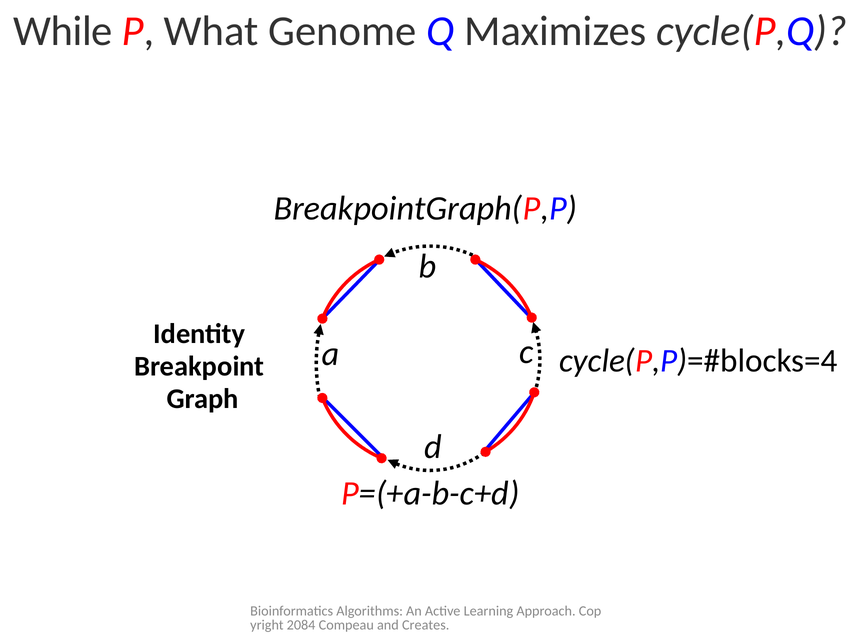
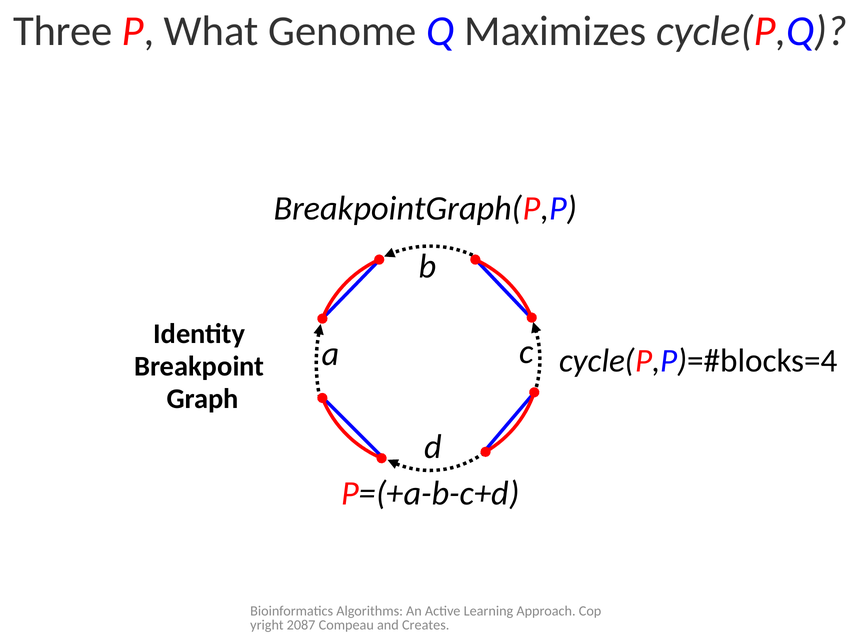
While: While -> Three (63, 31)
2084: 2084 -> 2087 (301, 625)
